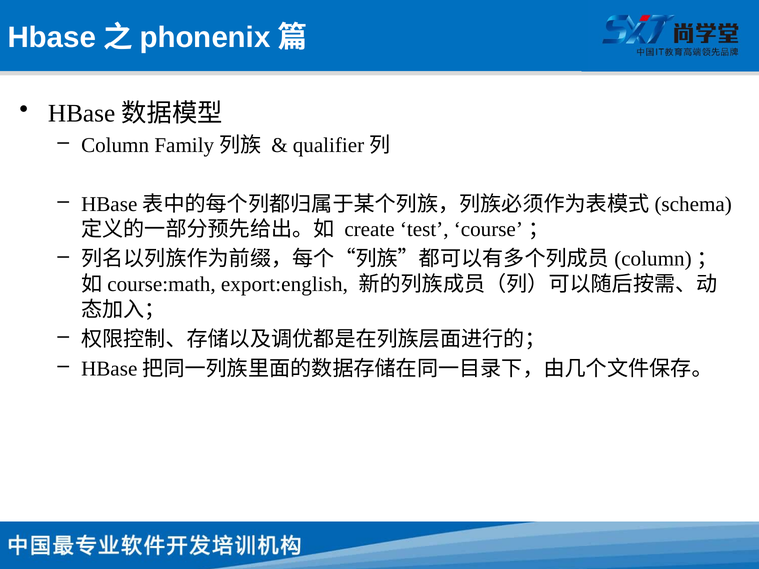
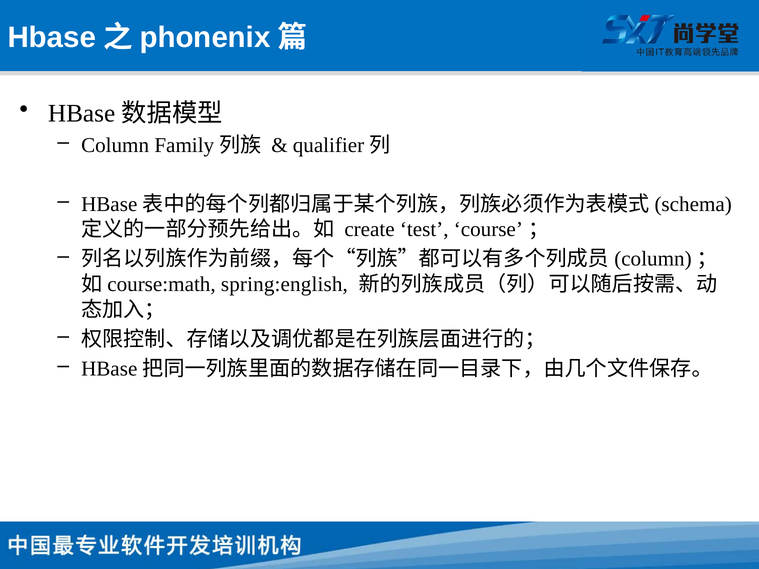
export:english: export:english -> spring:english (284, 284)
